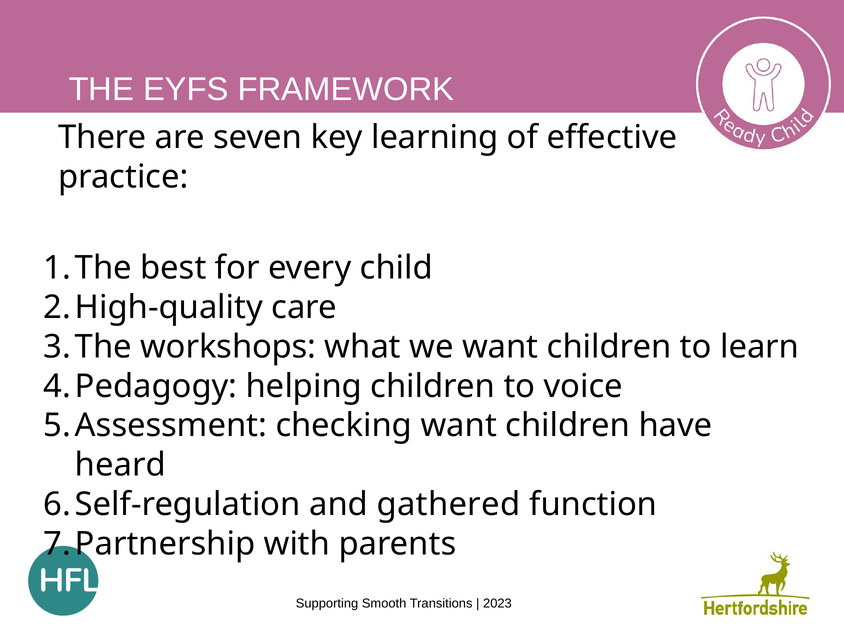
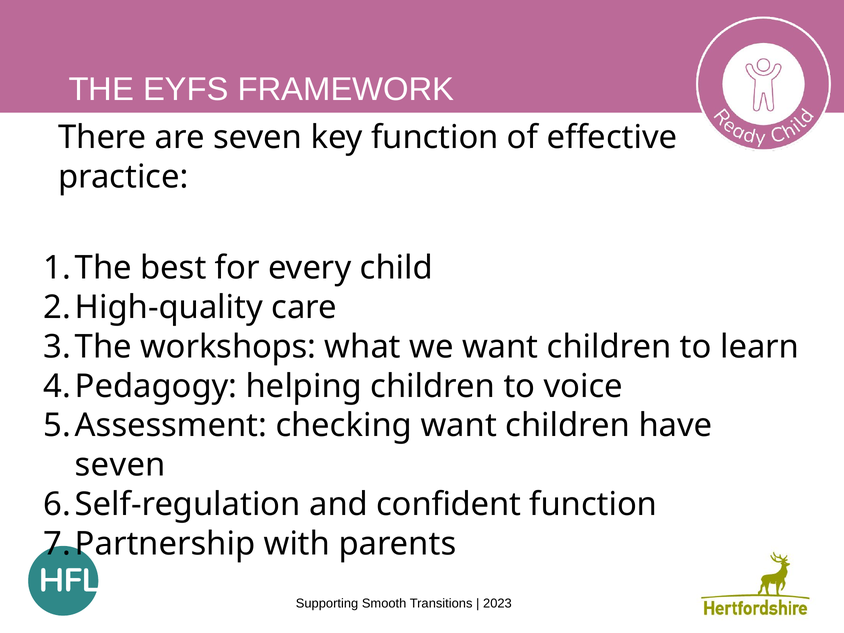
key learning: learning -> function (435, 137)
heard: heard -> seven (120, 465)
gathered: gathered -> confident (449, 504)
